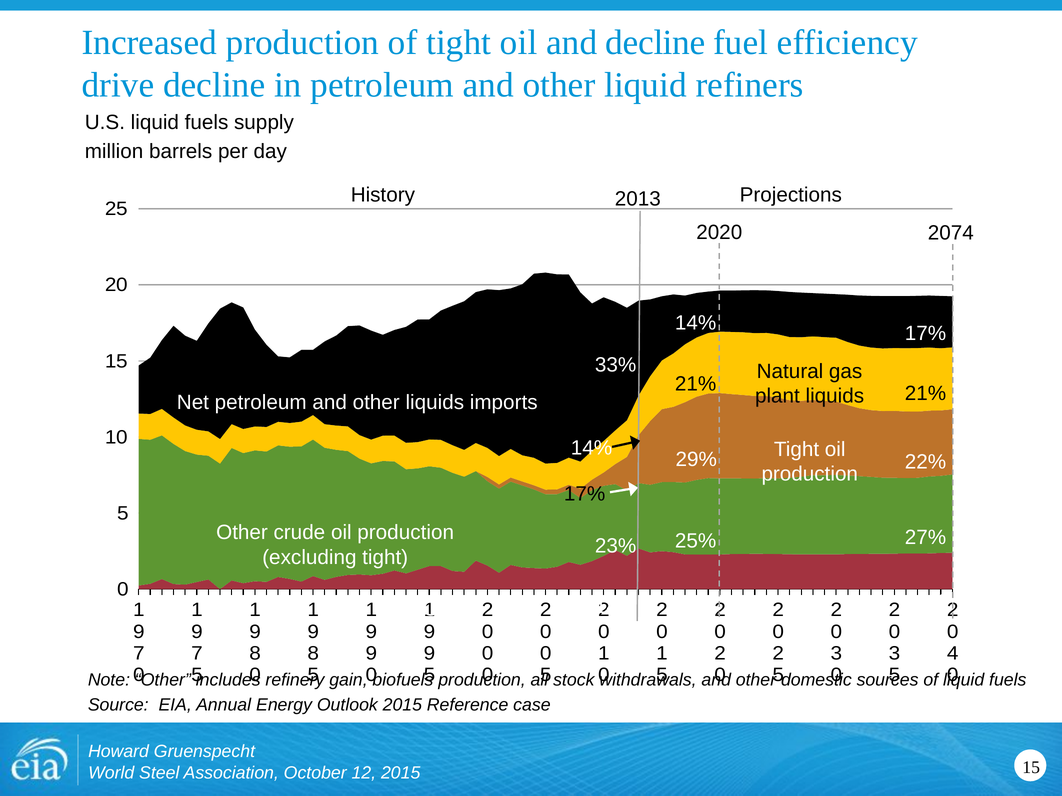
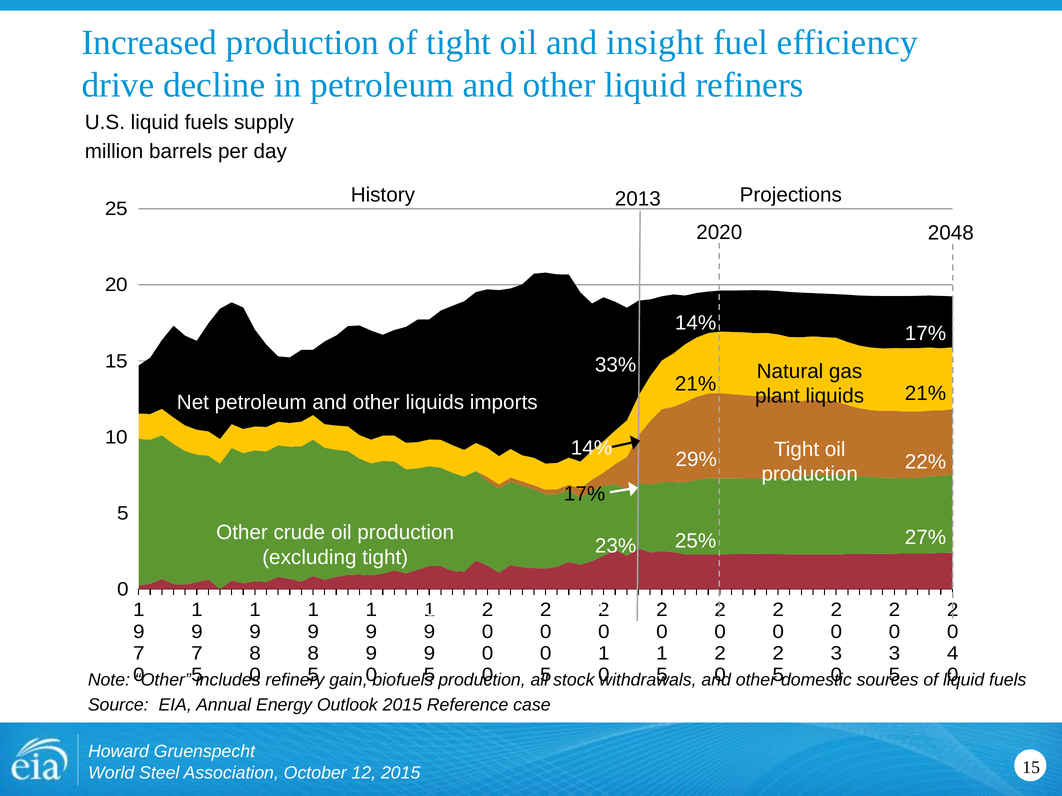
and decline: decline -> insight (655, 43)
2074: 2074 -> 2048 (951, 233)
